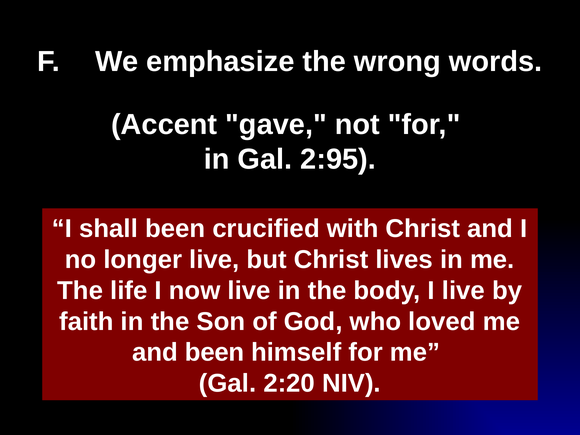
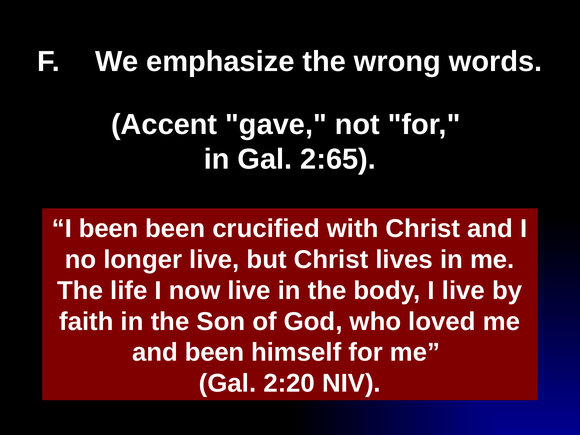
2:95: 2:95 -> 2:65 (338, 159)
I shall: shall -> been (109, 229)
